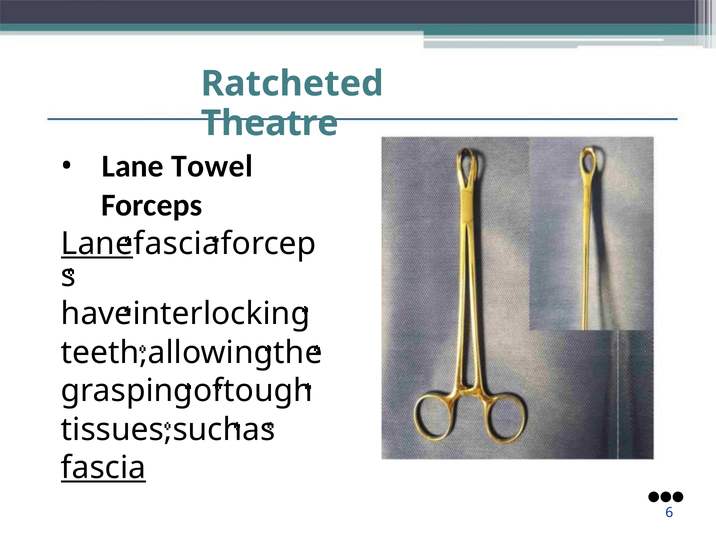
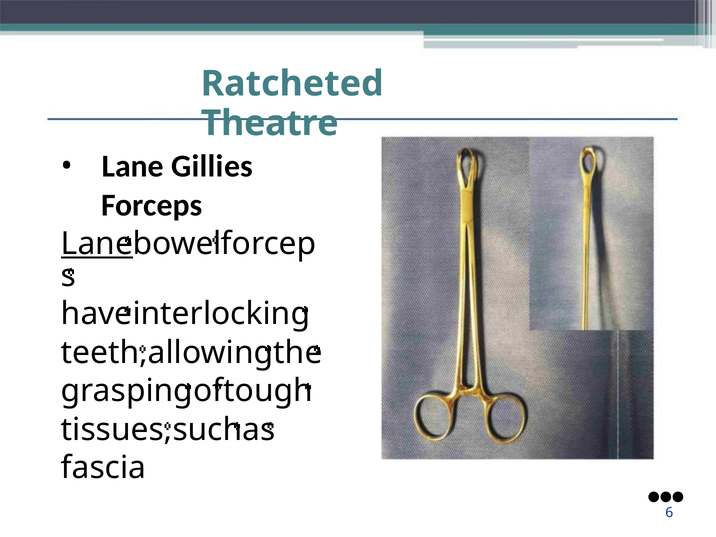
Towel: Towel -> Gillies (212, 166)
fascia: fascia -> bowel (177, 244)
fascia underline: present -> none (104, 468)
